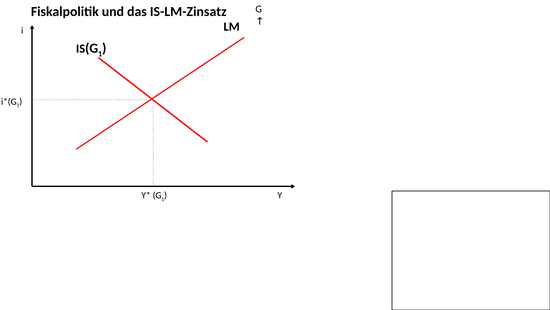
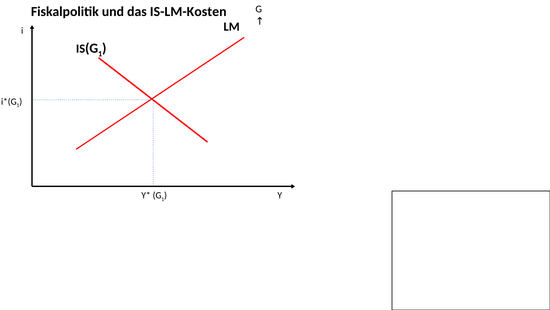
IS-LM-Zinsatz: IS-LM-Zinsatz -> IS-LM-Kosten (188, 12)
